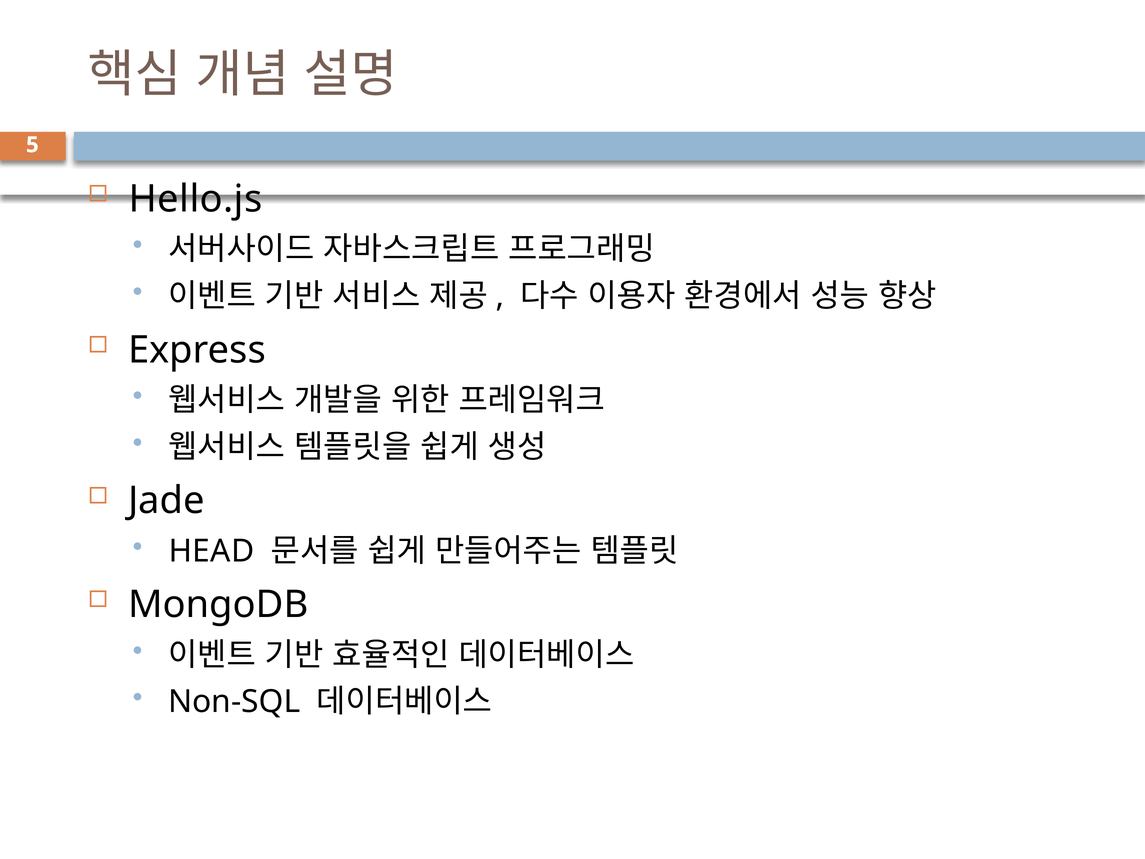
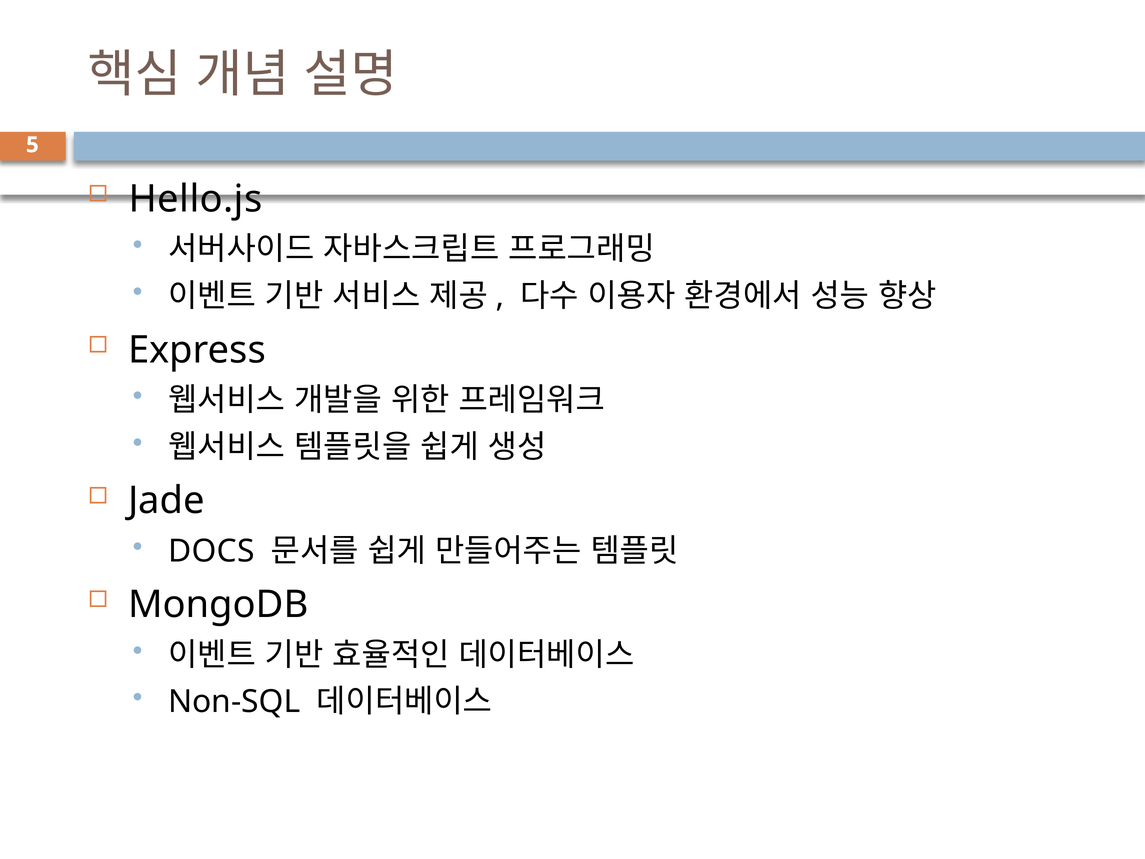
HEAD: HEAD -> DOCS (211, 551)
